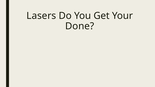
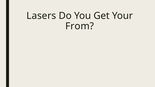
Done: Done -> From (80, 26)
